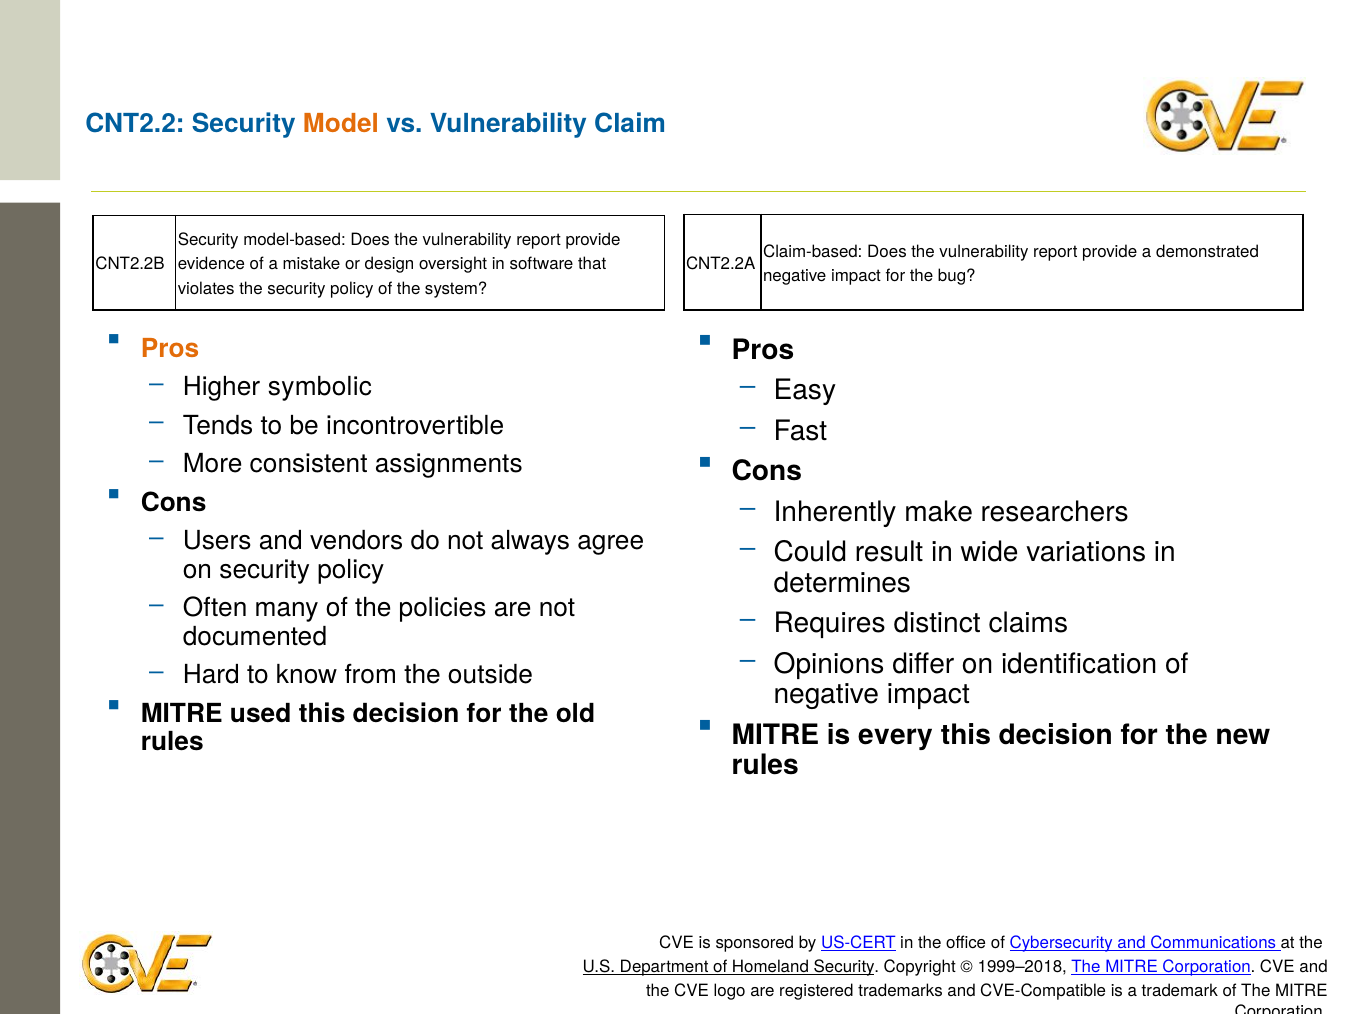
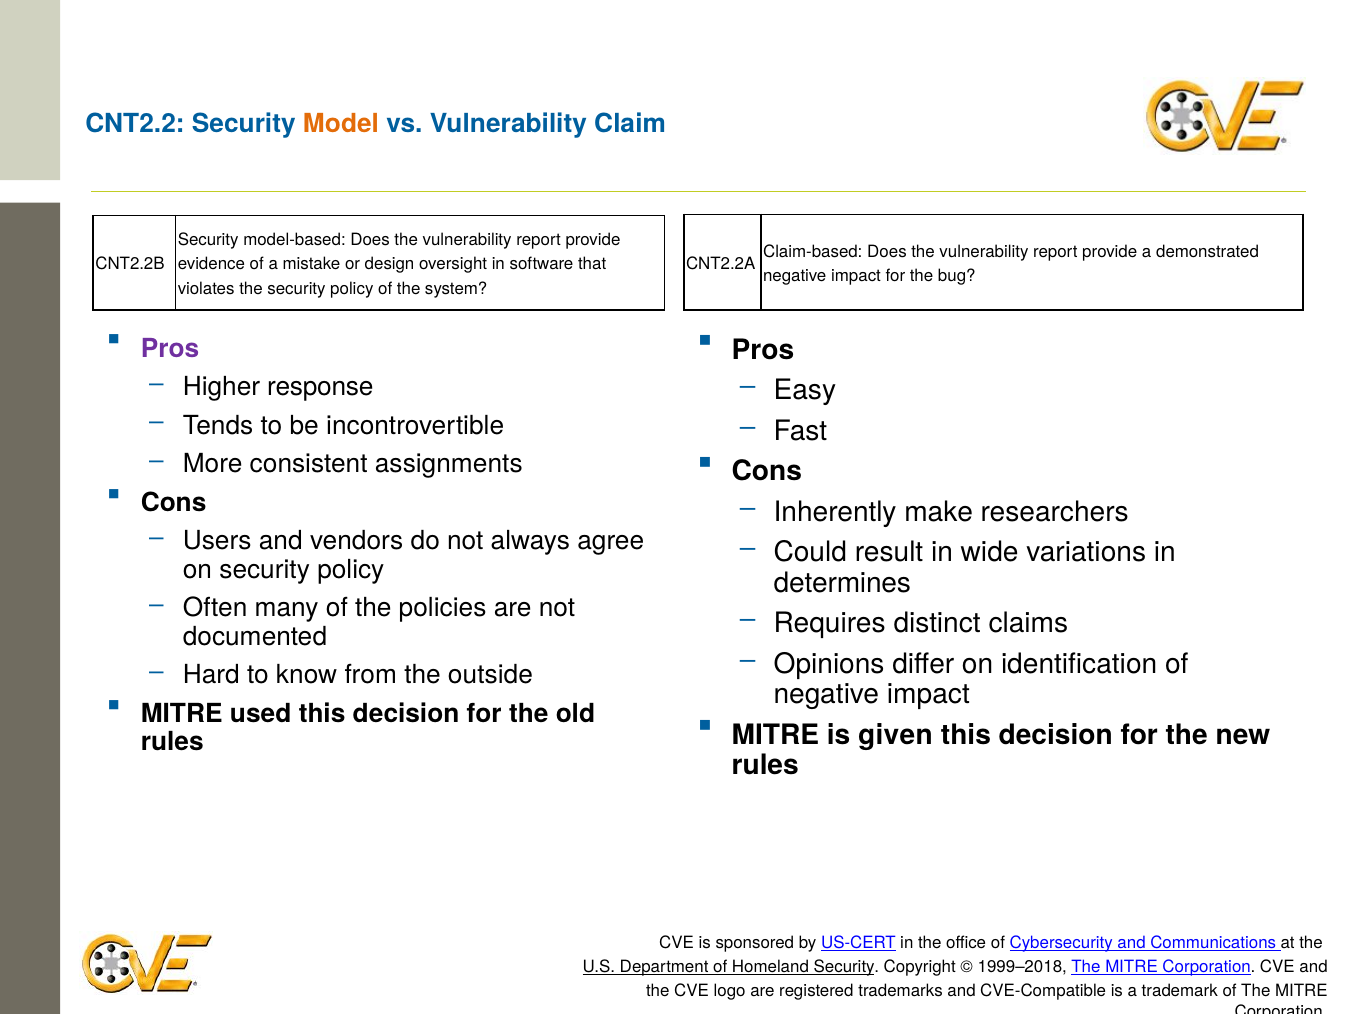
Pros colour: orange -> purple (170, 348)
symbolic: symbolic -> response (320, 387)
every: every -> given (895, 735)
